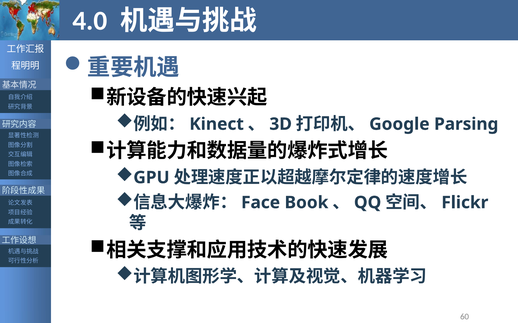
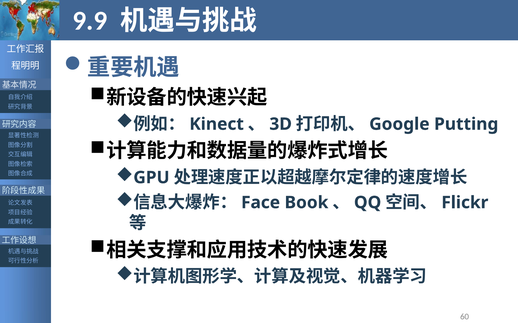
4.0: 4.0 -> 9.9 (90, 21)
Parsing: Parsing -> Putting (466, 124)
